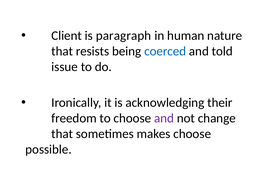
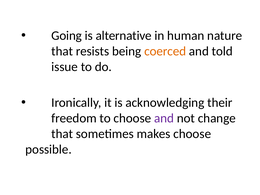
Client: Client -> Going (67, 36)
paragraph: paragraph -> alternative (124, 36)
coerced colour: blue -> orange (165, 51)
